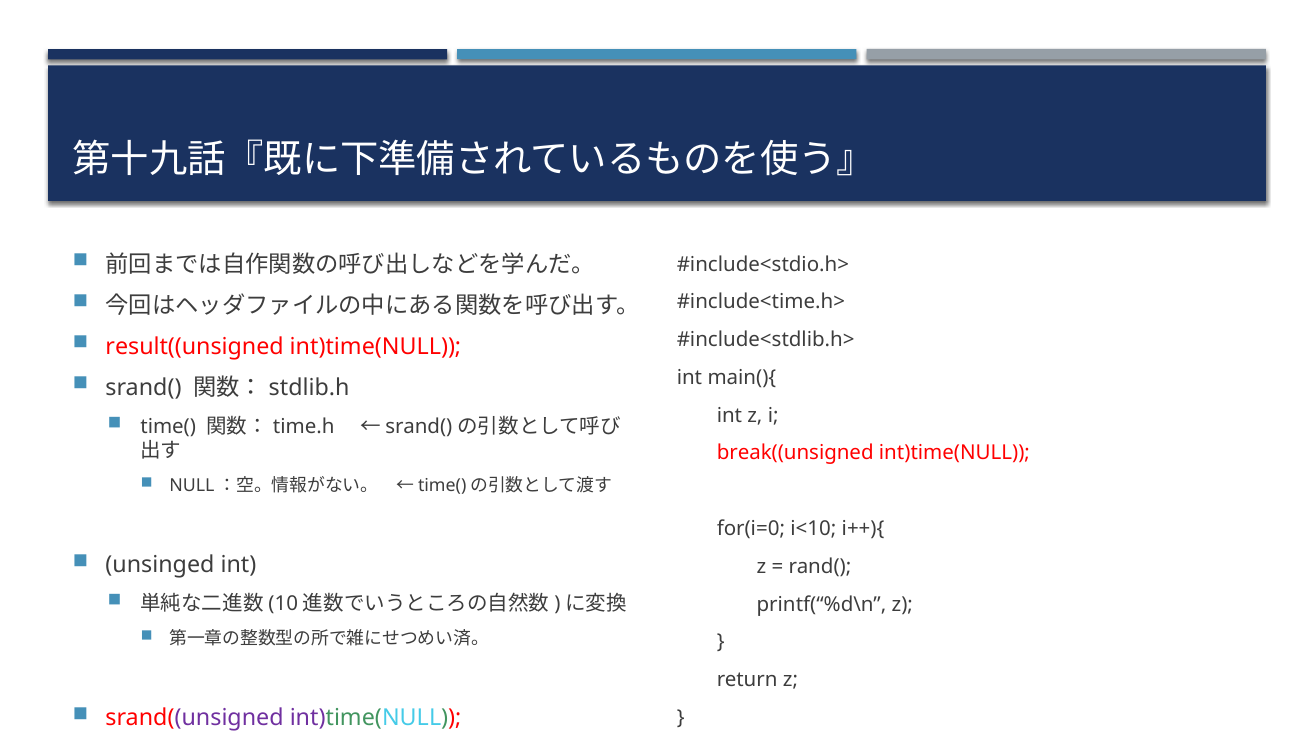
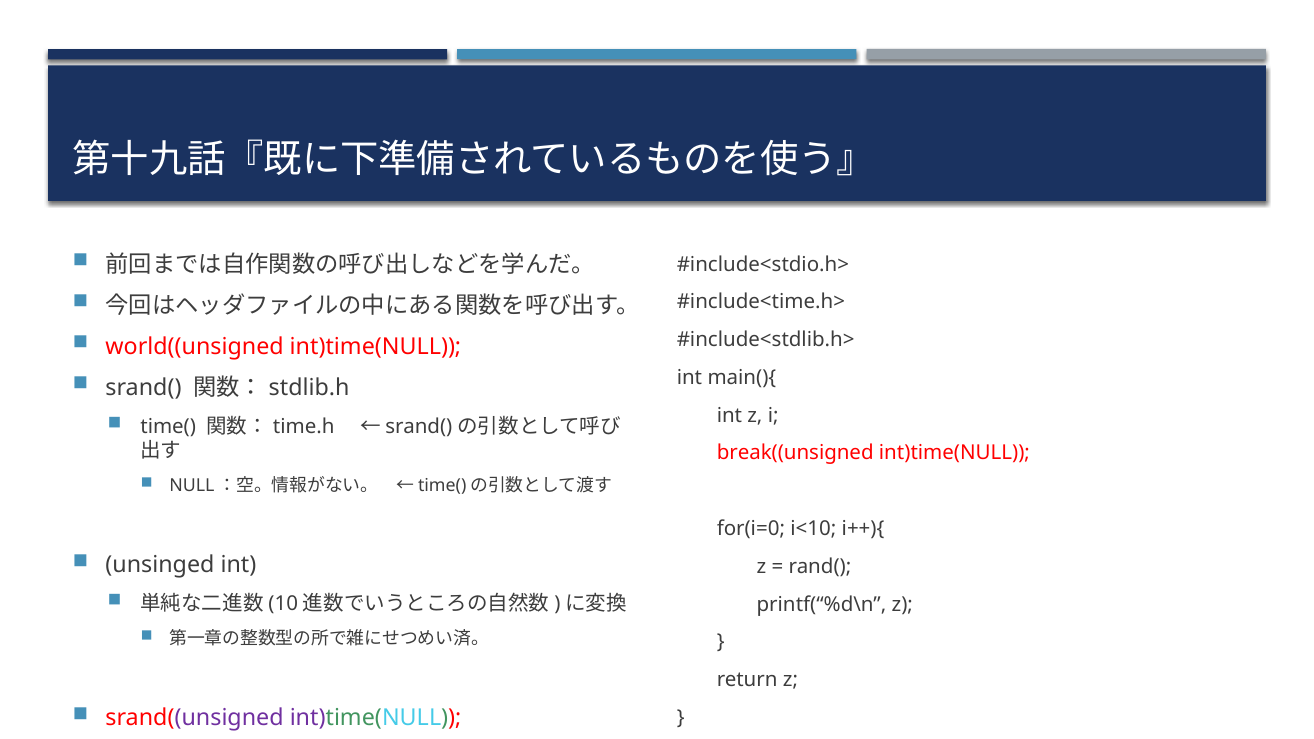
result((unsigned: result((unsigned -> world((unsigned (195, 347)
